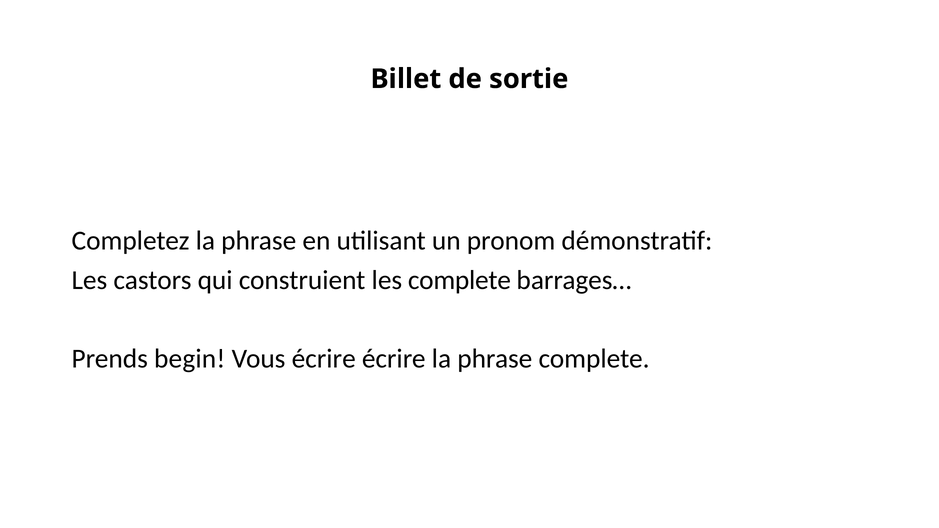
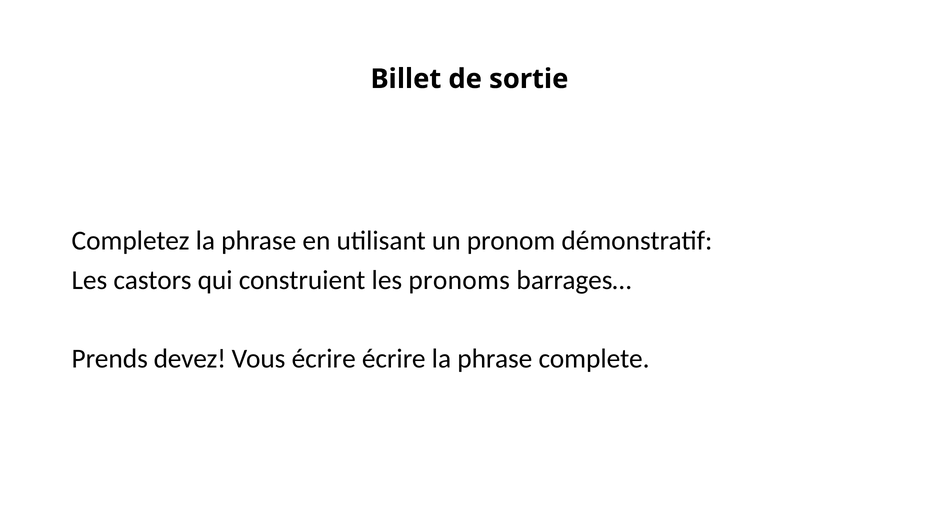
les complete: complete -> pronoms (459, 280)
begin: begin -> devez (190, 359)
